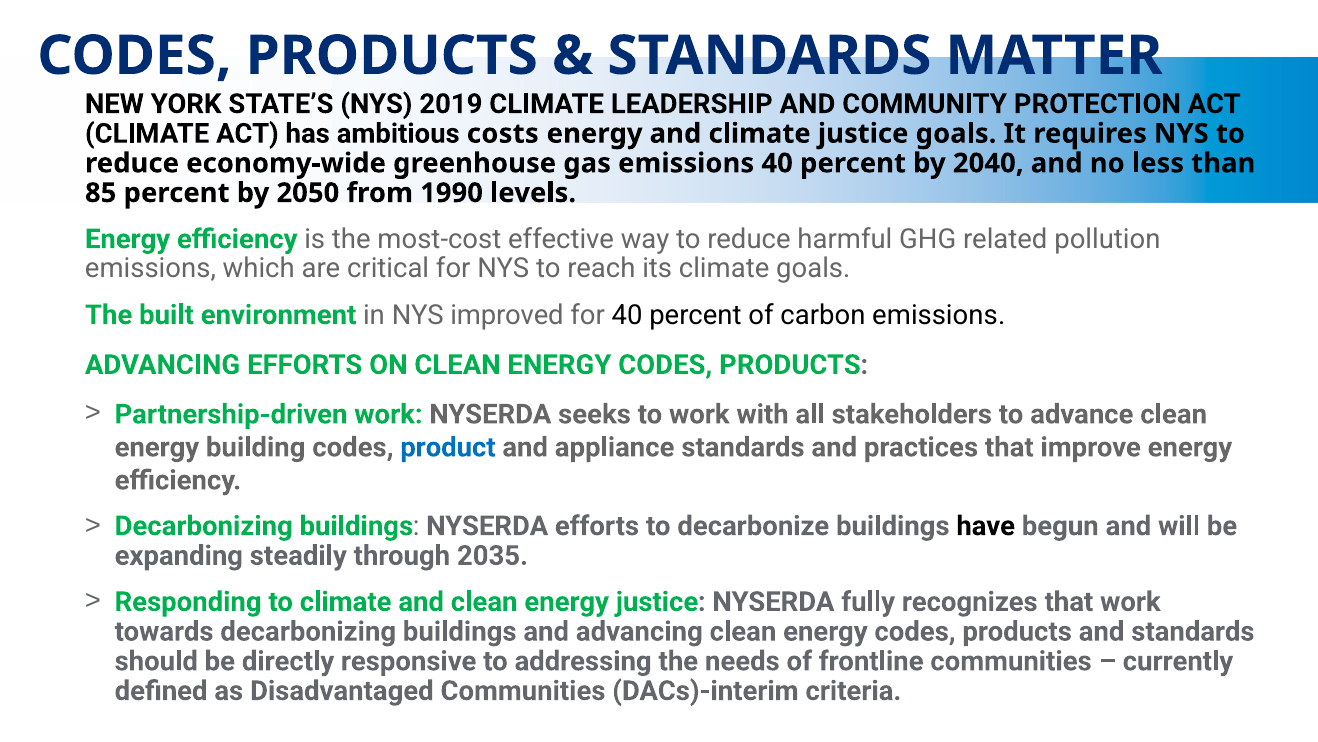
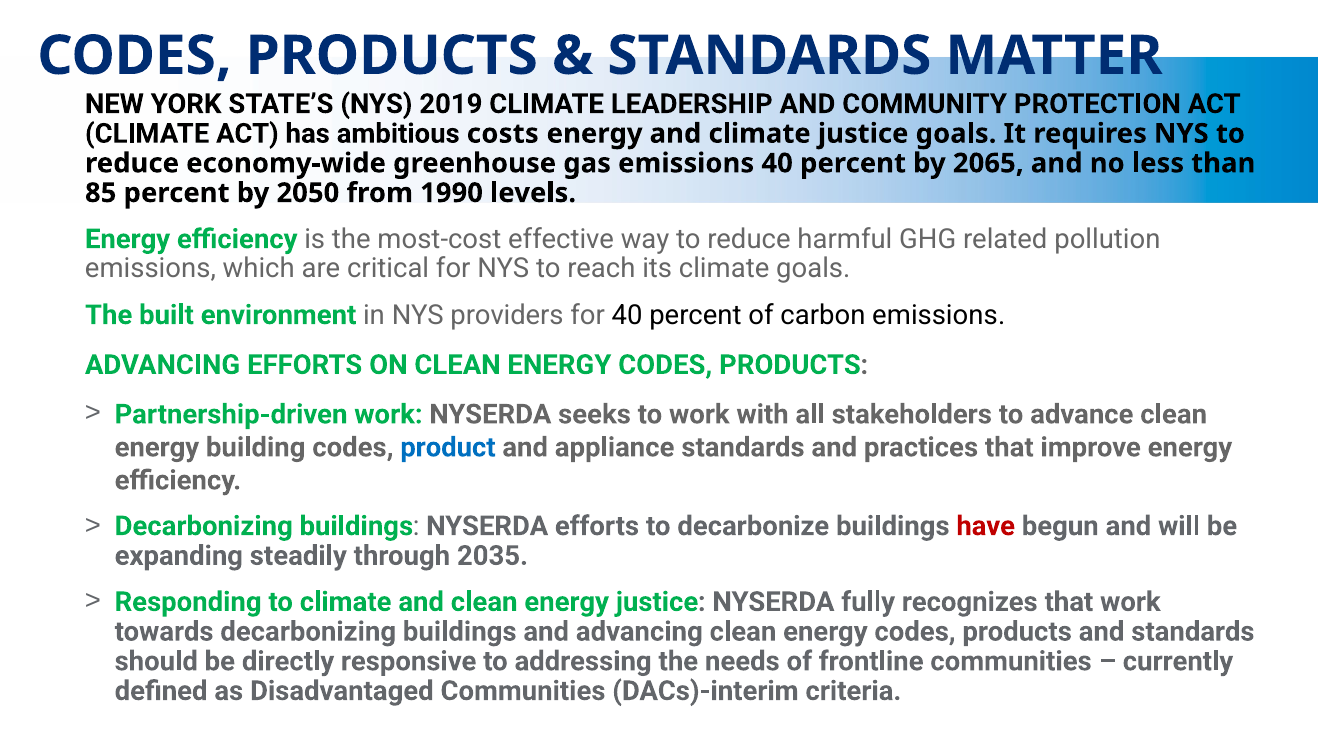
2040: 2040 -> 2065 (988, 163)
improved: improved -> providers (507, 315)
have colour: black -> red (986, 526)
